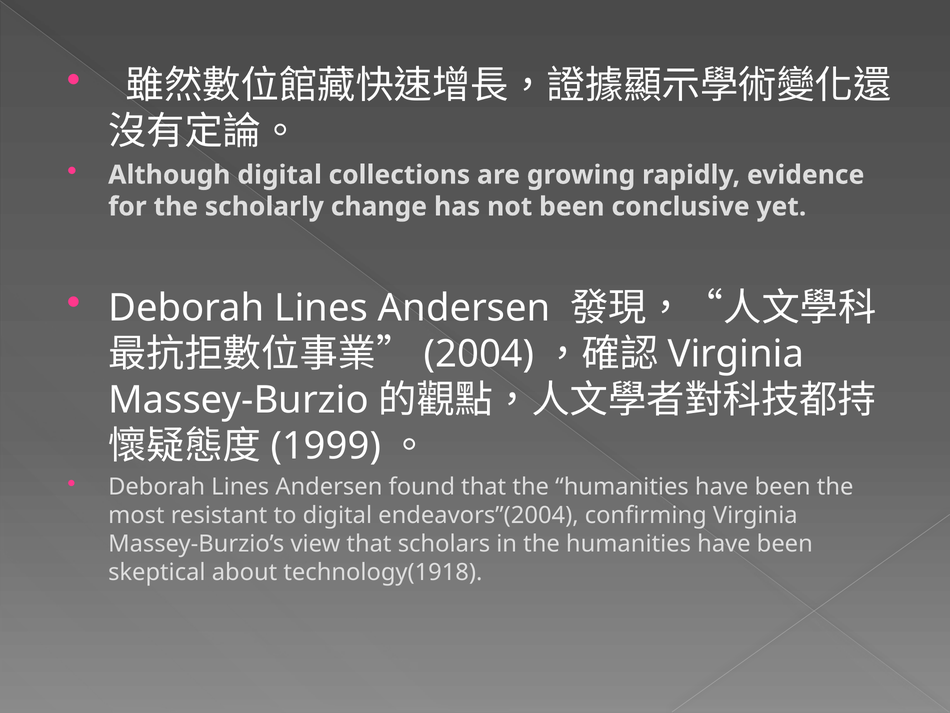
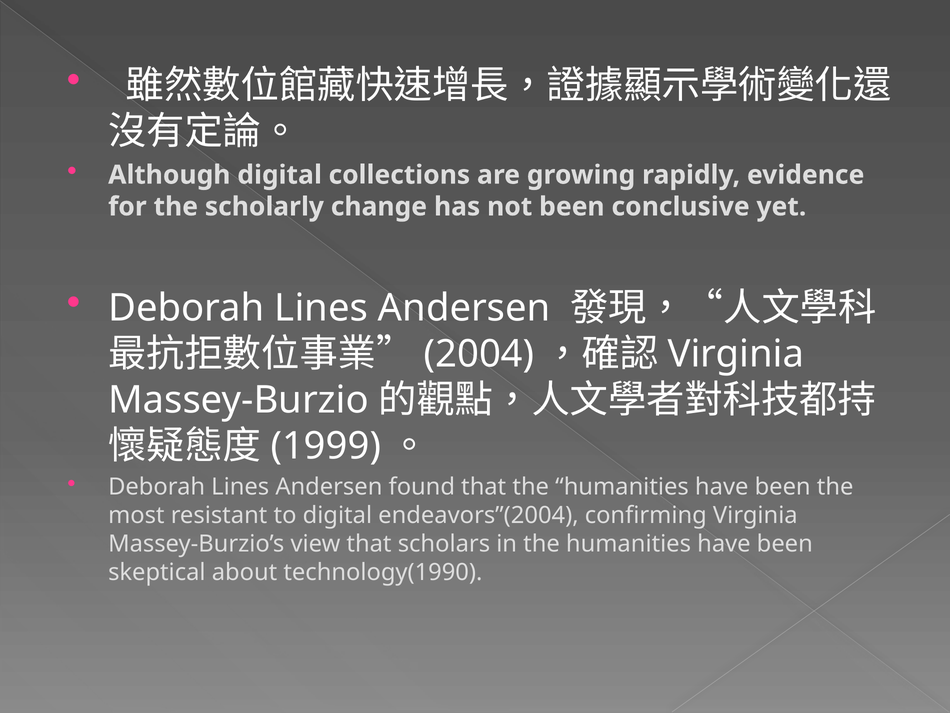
technology(1918: technology(1918 -> technology(1990 (383, 572)
